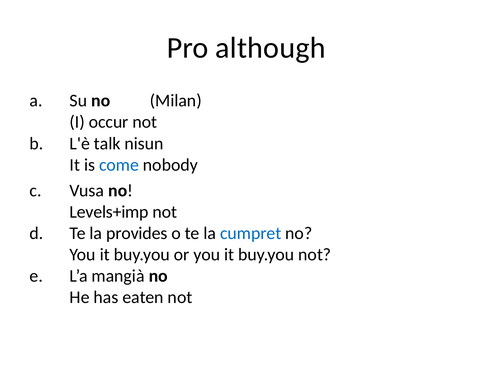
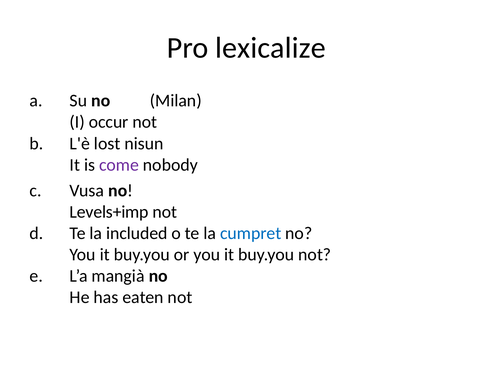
although: although -> lexicalize (270, 48)
talk: talk -> lost (107, 143)
come colour: blue -> purple (119, 165)
provides: provides -> included (137, 233)
